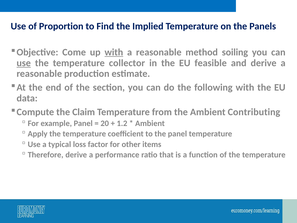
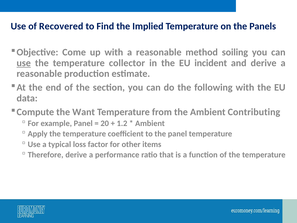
Proportion: Proportion -> Recovered (61, 26)
with underline: present -> none (114, 52)
feasible: feasible -> incident (211, 63)
Claim: Claim -> Want (84, 112)
